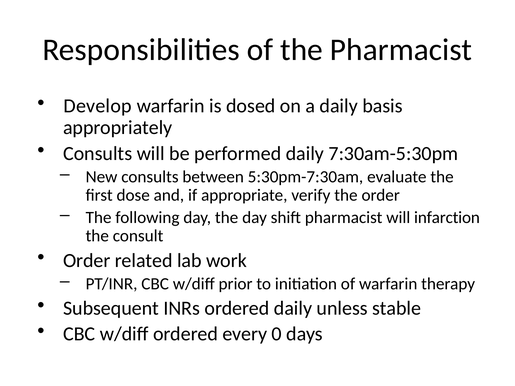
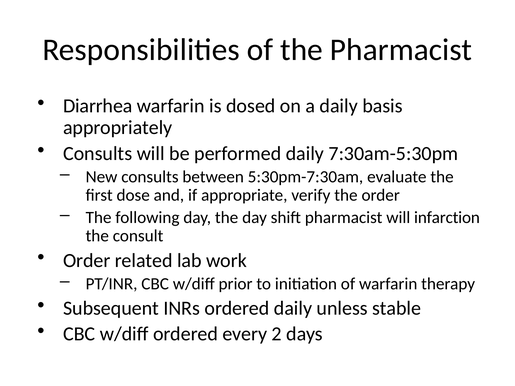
Develop: Develop -> Diarrhea (98, 106)
0: 0 -> 2 (277, 334)
